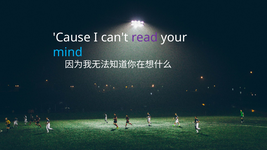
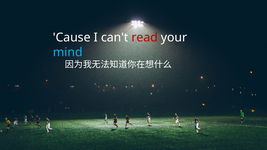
read colour: purple -> red (145, 38)
